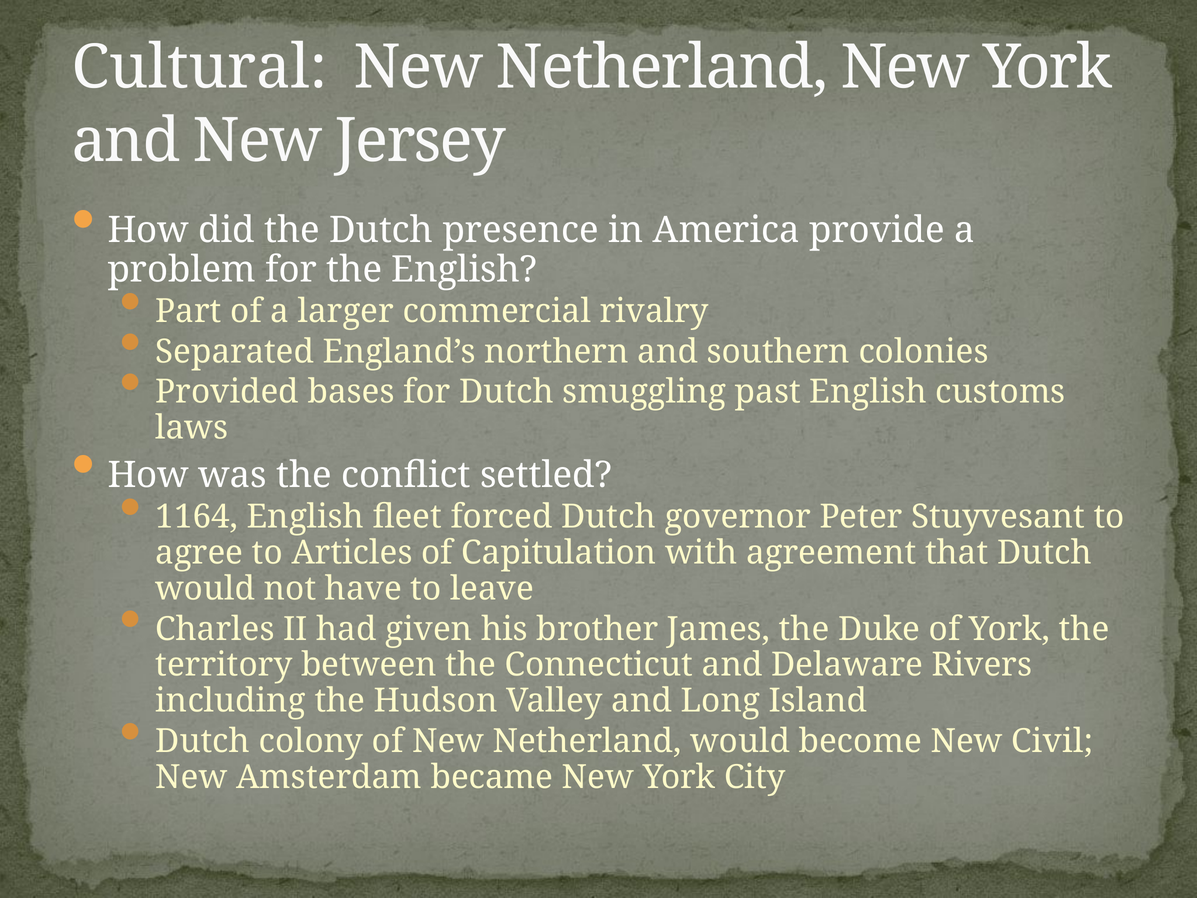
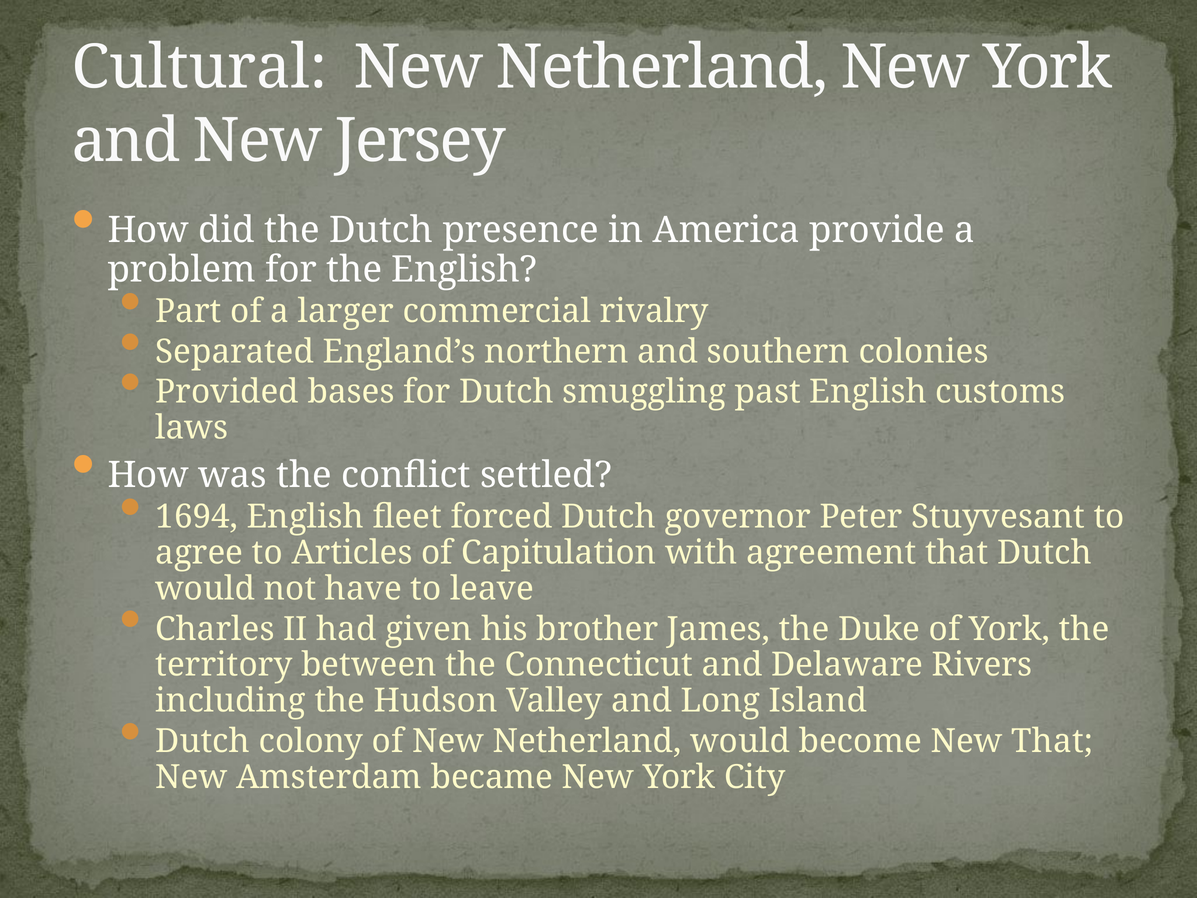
1164: 1164 -> 1694 (197, 517)
New Civil: Civil -> That (1052, 741)
